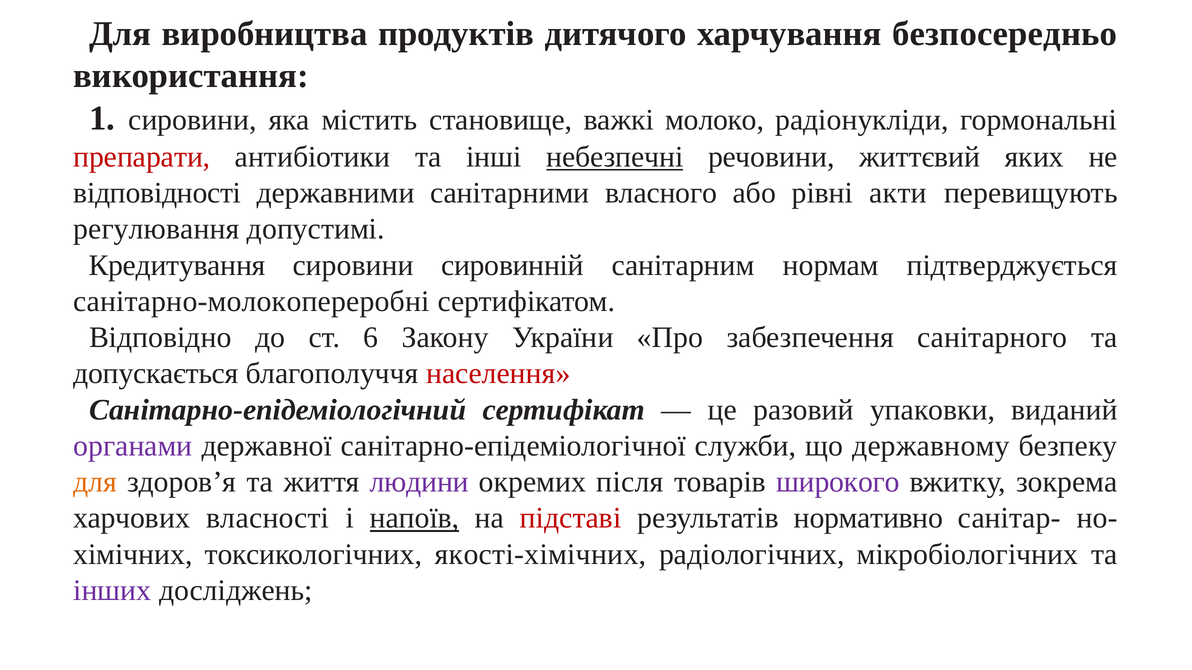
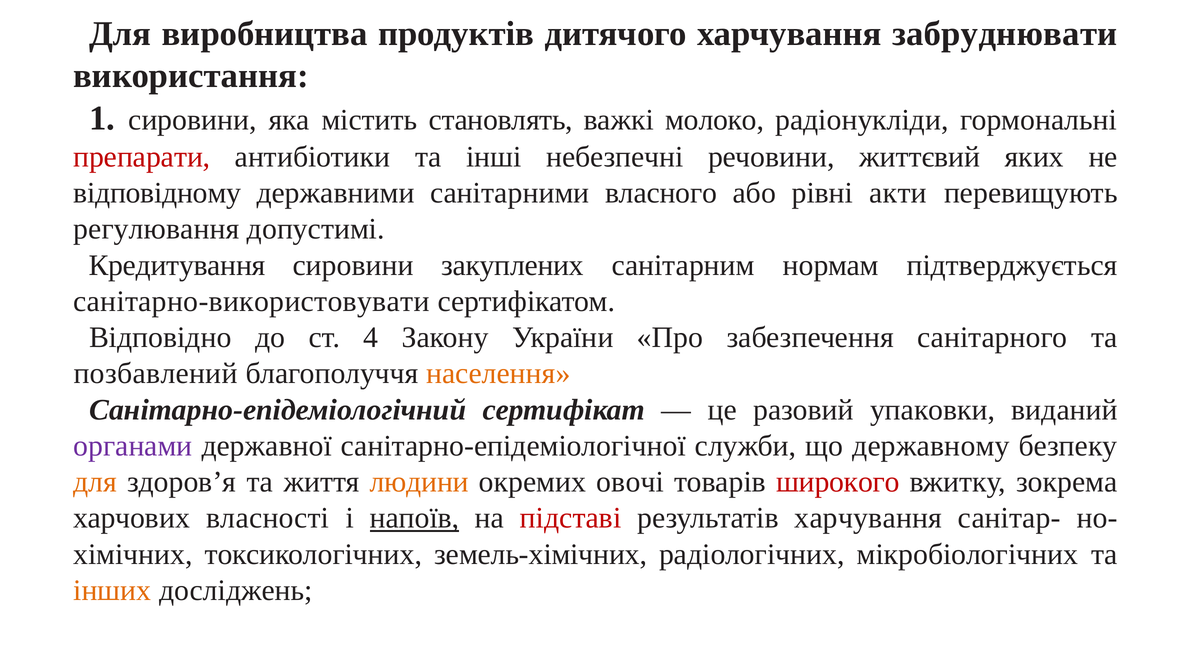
безпосередньо: безпосередньо -> забруднювати (1005, 34)
становище: становище -> становлять (501, 120)
небезпечні underline: present -> none (615, 157)
відповідності: відповідності -> відповідному (157, 193)
сировинній: сировинній -> закуплених (512, 265)
санітарно-молокопереробні: санітарно-молокопереробні -> санітарно-використовувати (251, 302)
6: 6 -> 4 (371, 338)
допускається: допускається -> позбавлений (156, 374)
населення colour: red -> orange (498, 374)
людини colour: purple -> orange (419, 482)
після: після -> овочі (630, 482)
широкого colour: purple -> red (838, 482)
результатів нормативно: нормативно -> харчування (868, 518)
якості-хімічних: якості-хімічних -> земель-хімічних (541, 555)
інших colour: purple -> orange (112, 591)
